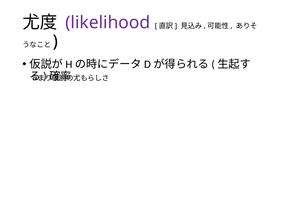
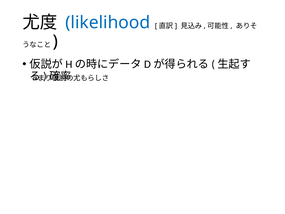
likelihood colour: purple -> blue (108, 23)
